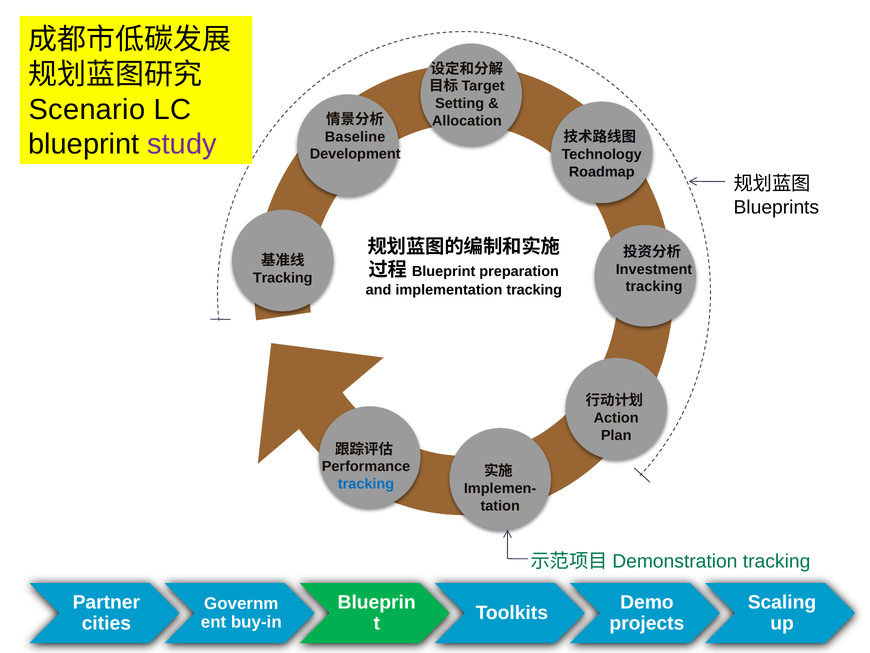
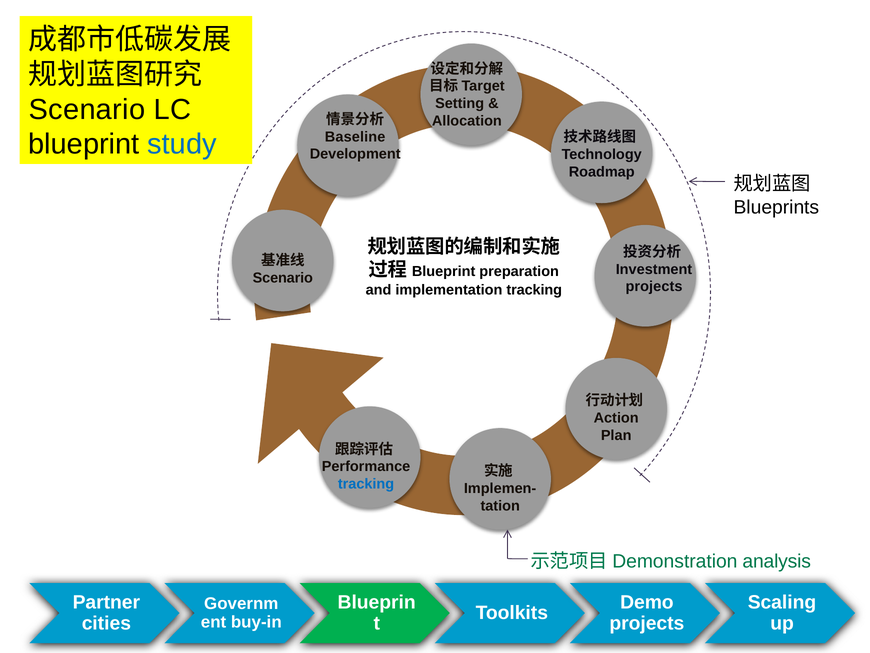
study colour: purple -> blue (182, 144)
Tracking: Tracking -> Scenario (283, 278)
tracking: tracking -> projects (654, 286)
tracking: tracking -> analysis (777, 561)
